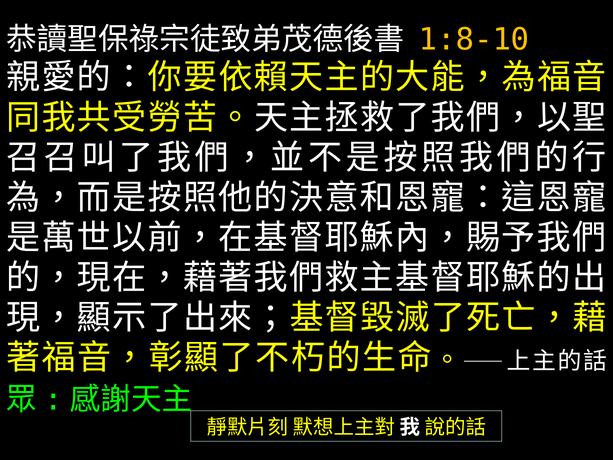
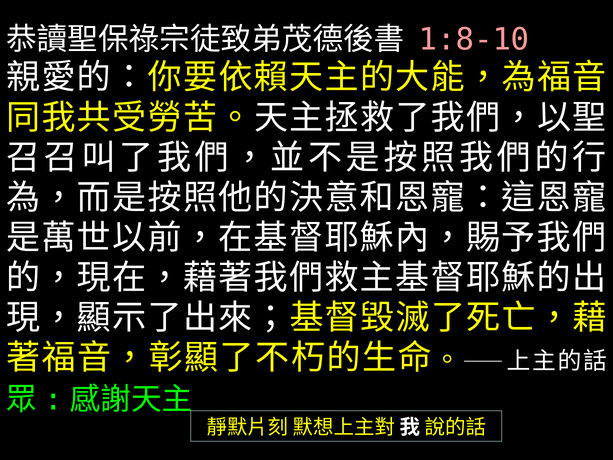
1:8-10 colour: yellow -> pink (474, 39)
